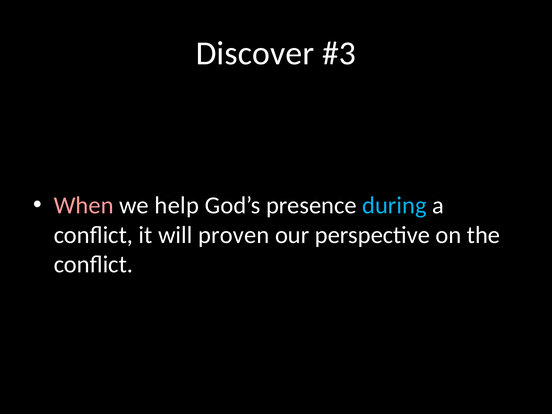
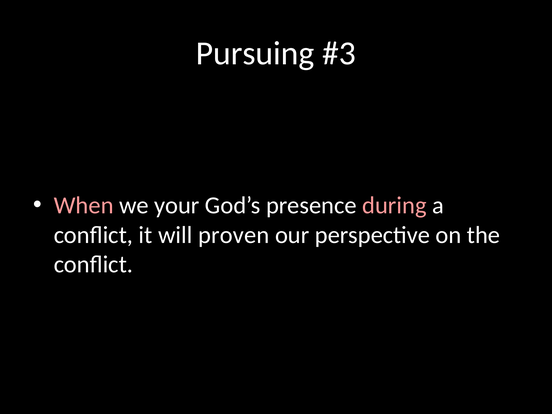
Discover: Discover -> Pursuing (255, 53)
help: help -> your (177, 205)
during colour: light blue -> pink (394, 205)
